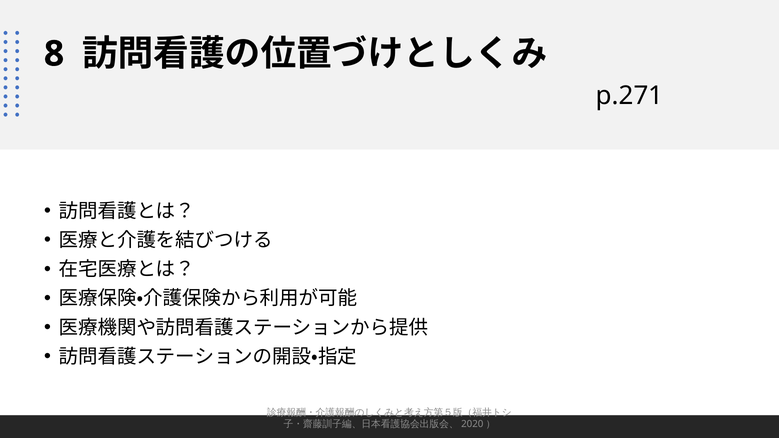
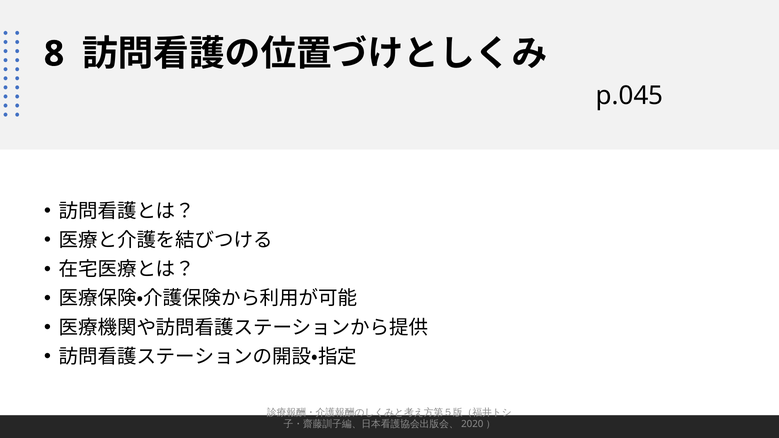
p.271: p.271 -> p.045 (630, 96)
